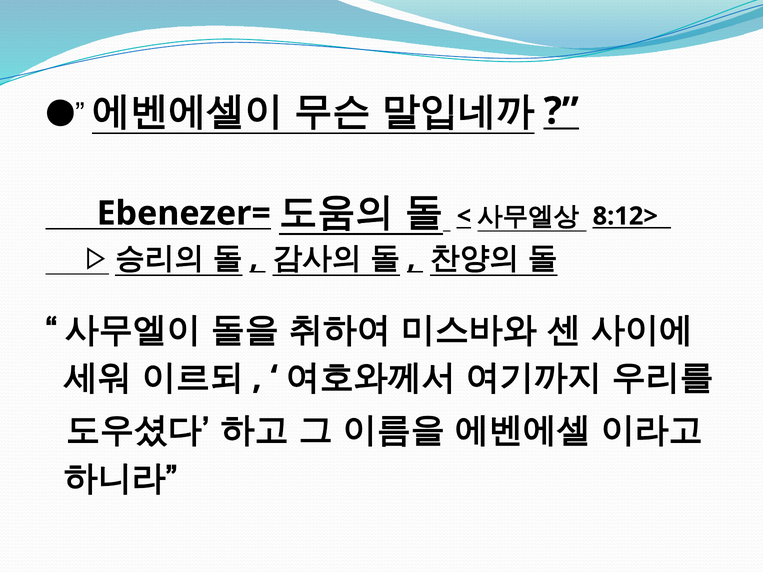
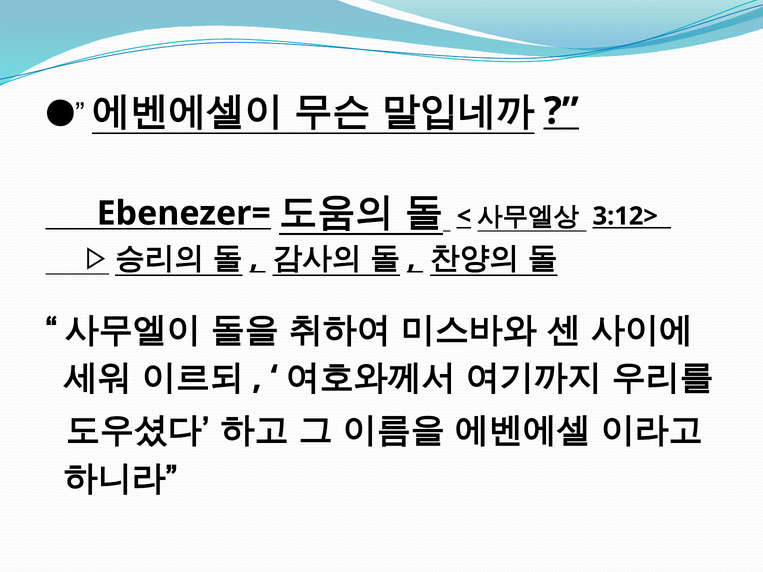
8:12>: 8:12> -> 3:12> (625, 216)
